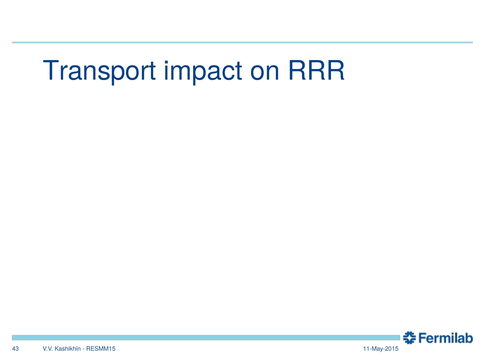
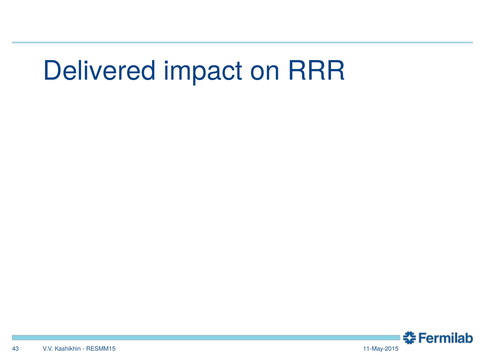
Transport: Transport -> Delivered (100, 71)
